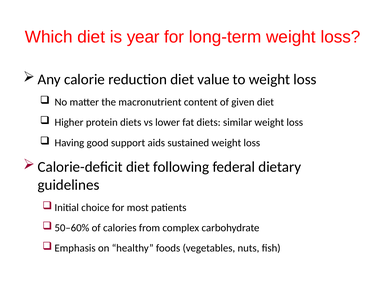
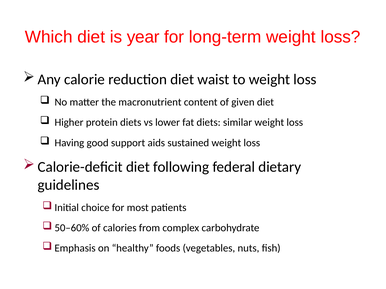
value: value -> waist (213, 80)
